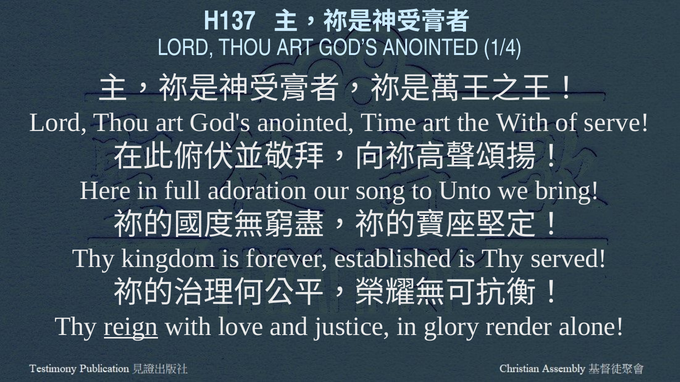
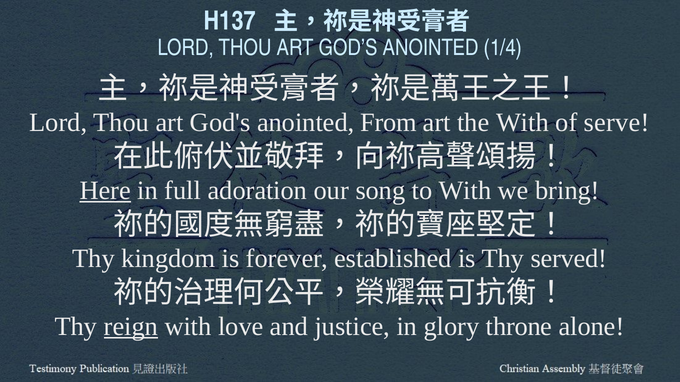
Time: Time -> From (389, 123)
Here underline: none -> present (105, 191)
to Unto: Unto -> With (465, 191)
render: render -> throne (519, 327)
